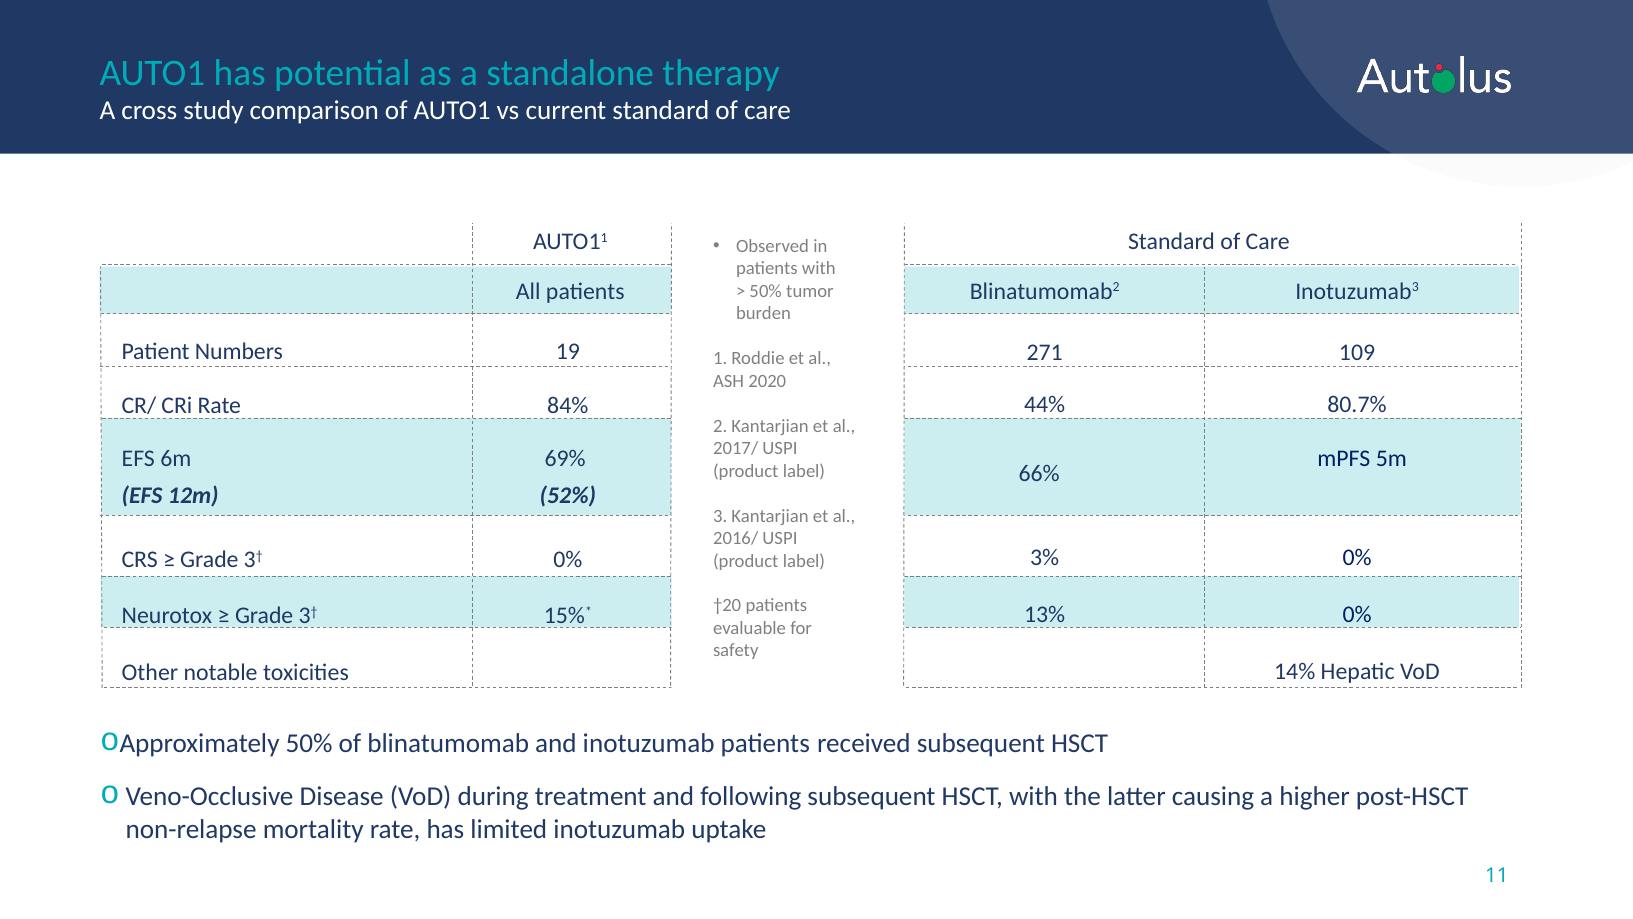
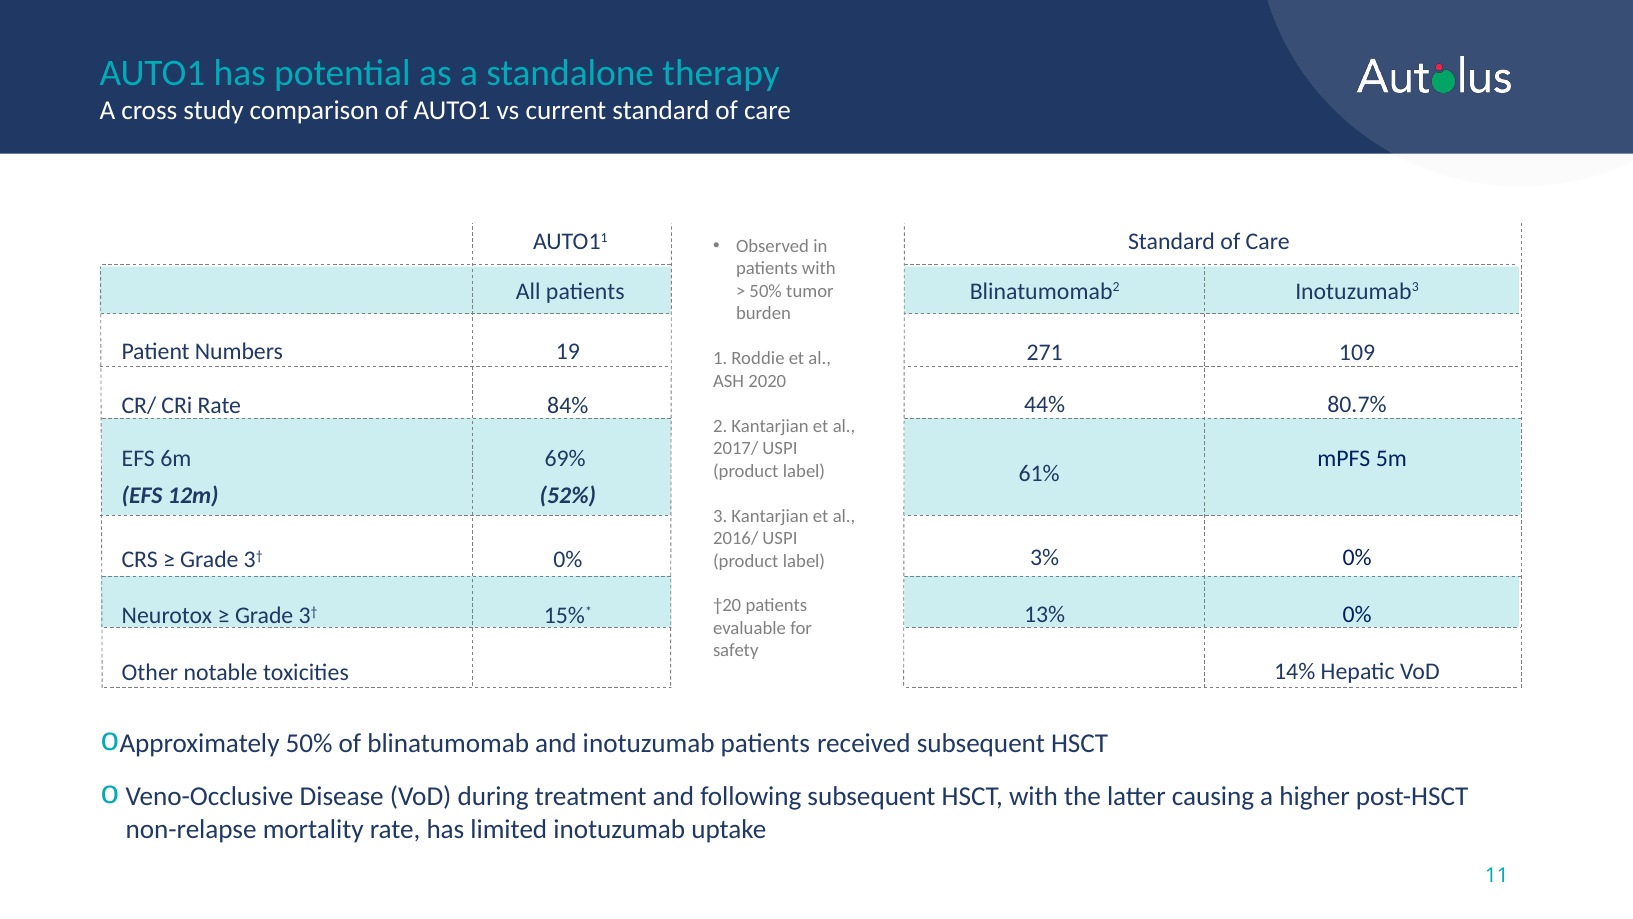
66%: 66% -> 61% (1039, 473)
